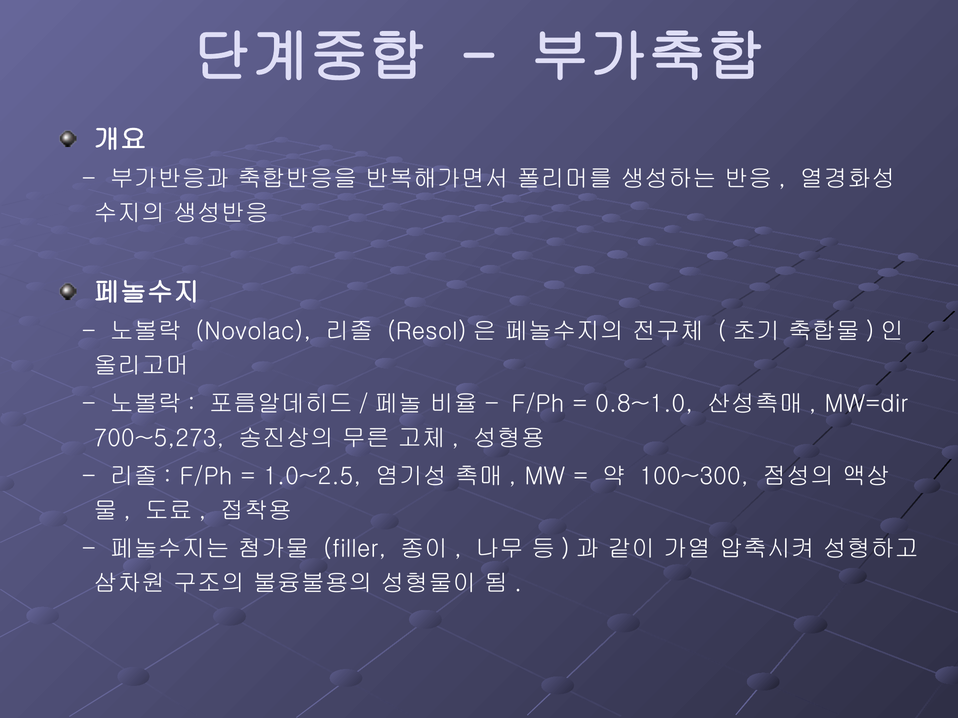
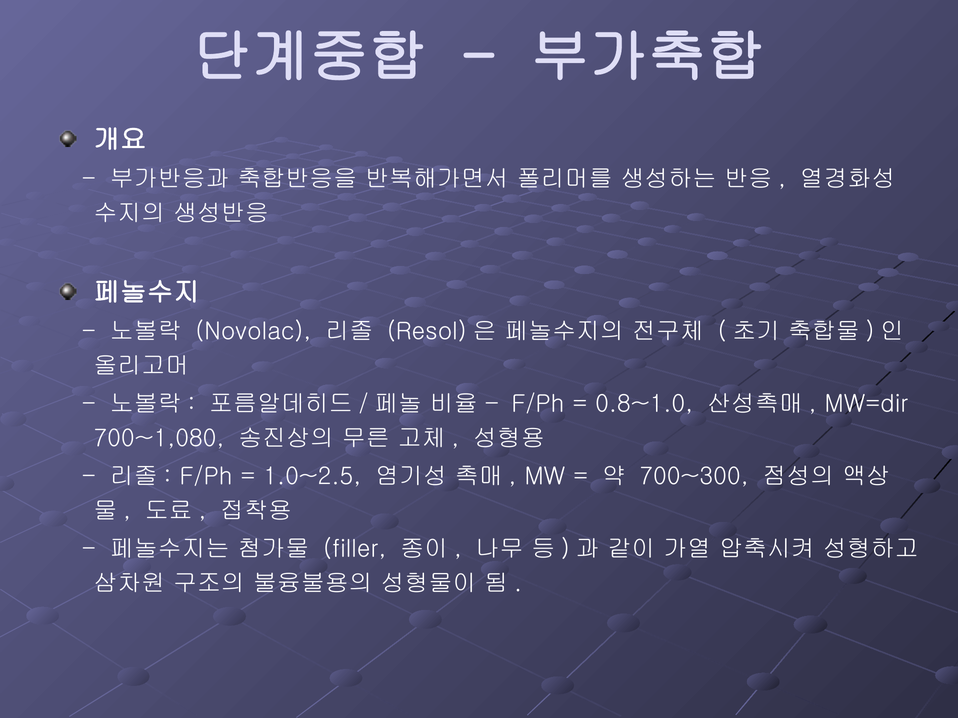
700~5,273: 700~5,273 -> 700~1,080 (159, 439)
100~300: 100~300 -> 700~300 (694, 477)
